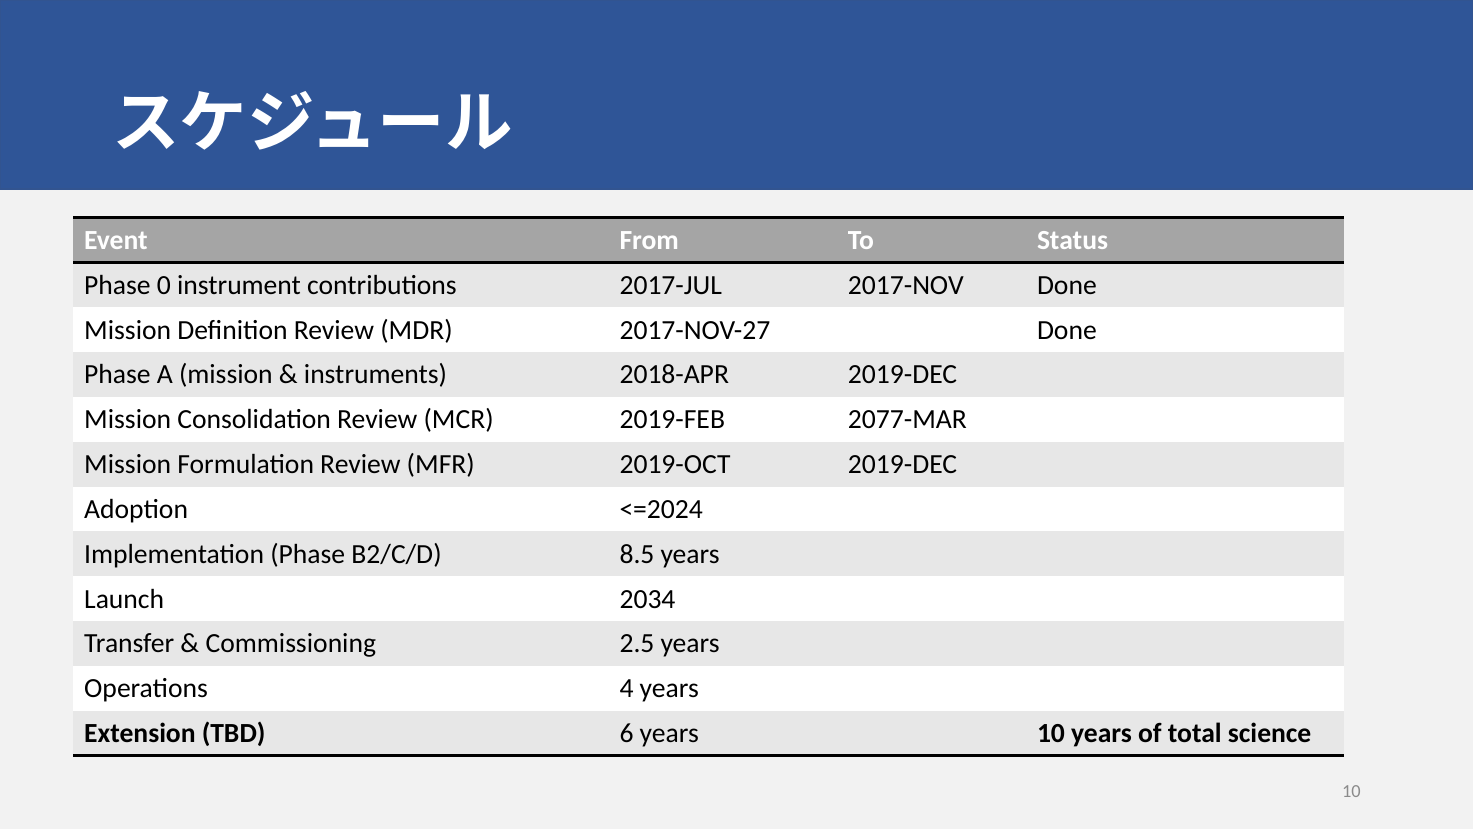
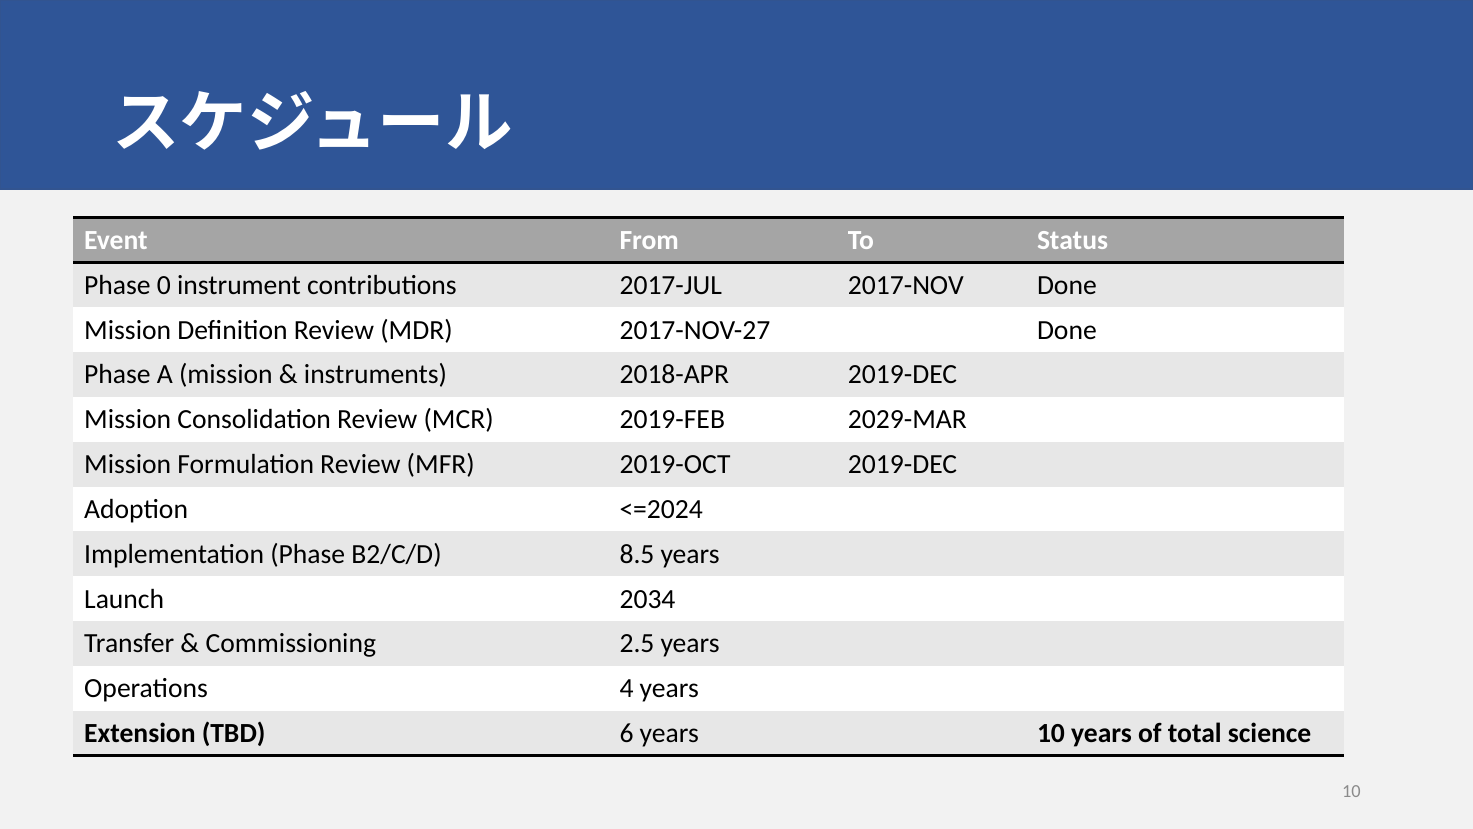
2077-MAR: 2077-MAR -> 2029-MAR (907, 419)
